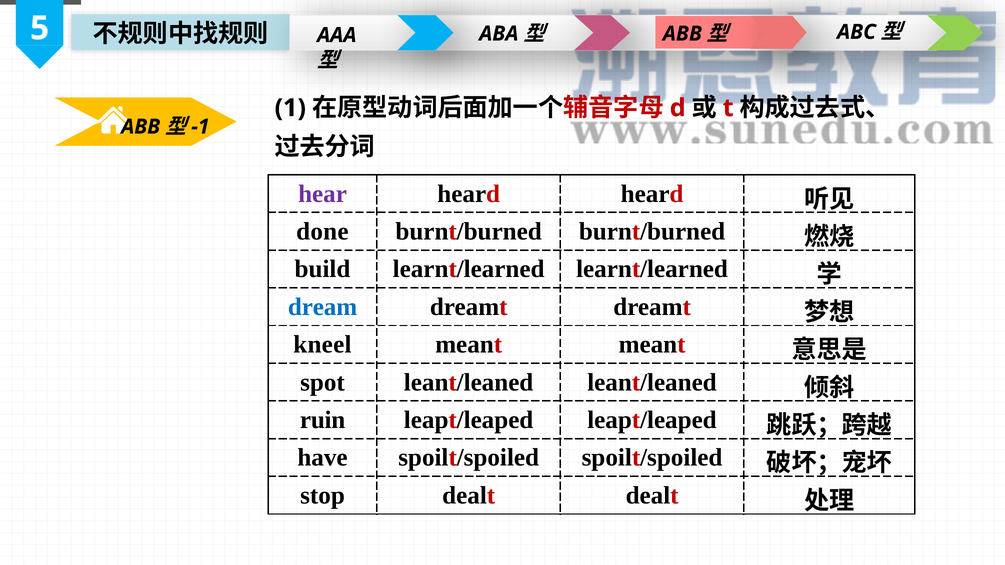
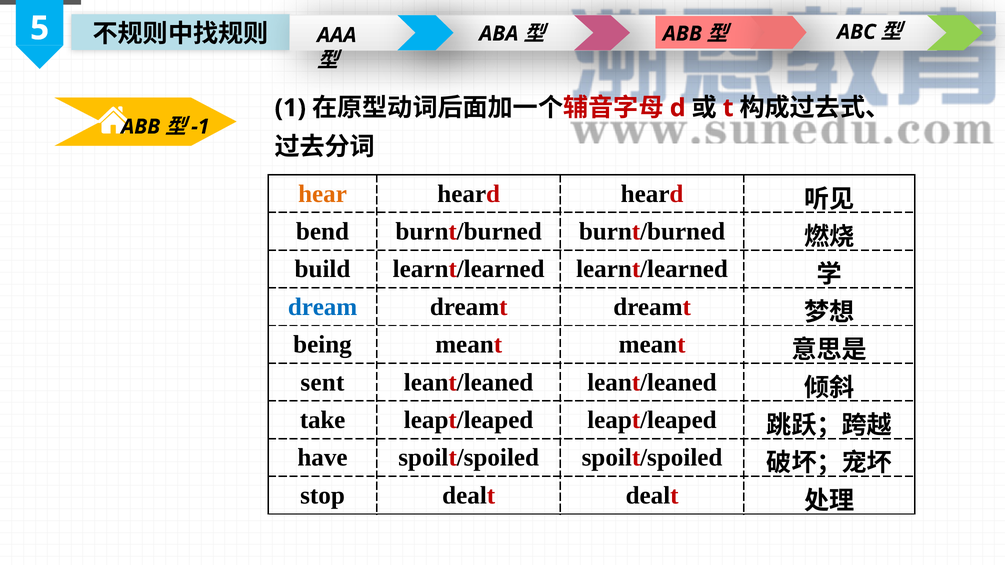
hear colour: purple -> orange (323, 194)
done: done -> bend (323, 232)
kneel: kneel -> being (323, 345)
spot: spot -> sent (322, 382)
ruin: ruin -> take (323, 420)
